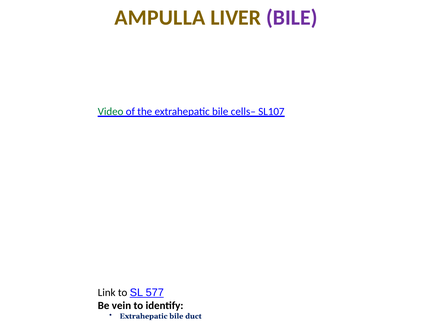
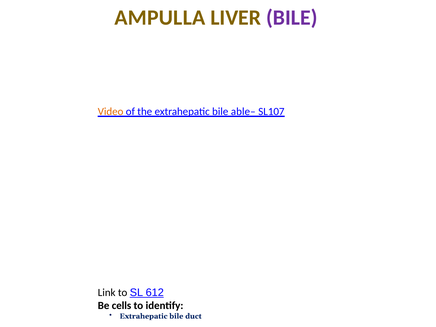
Video colour: green -> orange (111, 112)
cells–: cells– -> able– (243, 112)
577: 577 -> 612 (155, 292)
vein: vein -> cells (122, 306)
